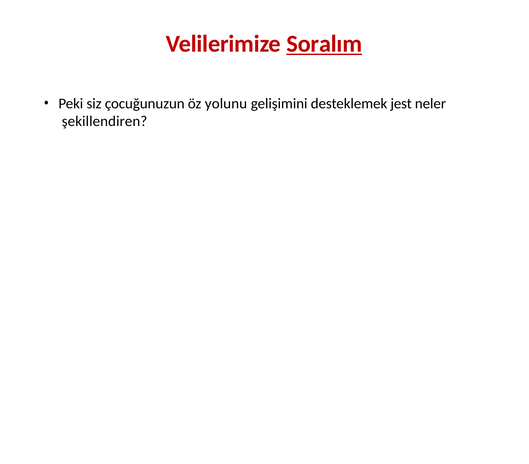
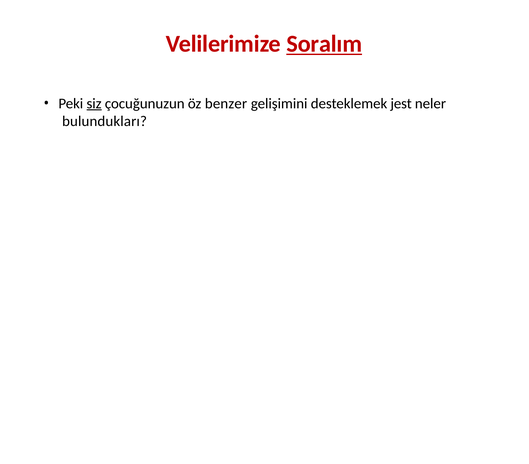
siz underline: none -> present (94, 104)
yolunu: yolunu -> benzer (226, 104)
şekillendiren: şekillendiren -> bulundukları (105, 121)
